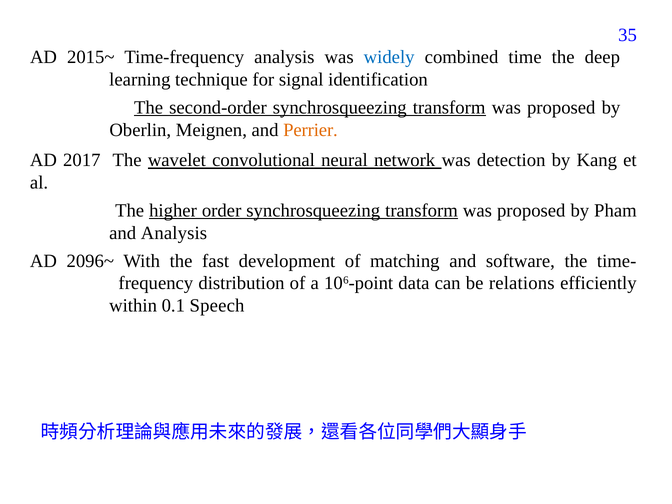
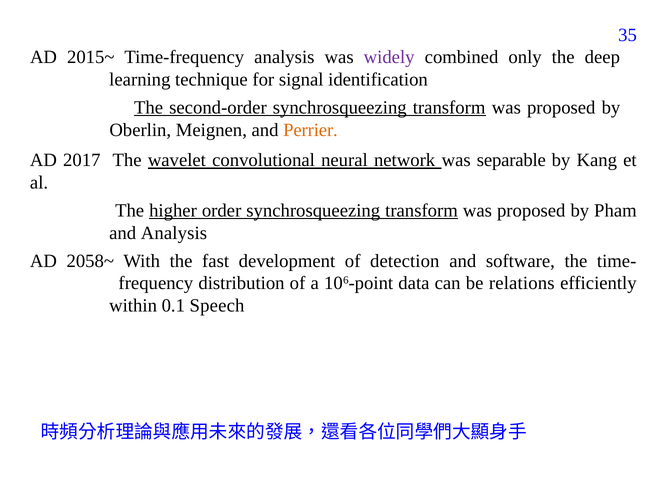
widely colour: blue -> purple (389, 57)
time: time -> only (525, 57)
detection: detection -> separable (511, 160)
2096~: 2096~ -> 2058~ (90, 261)
matching: matching -> detection (405, 261)
